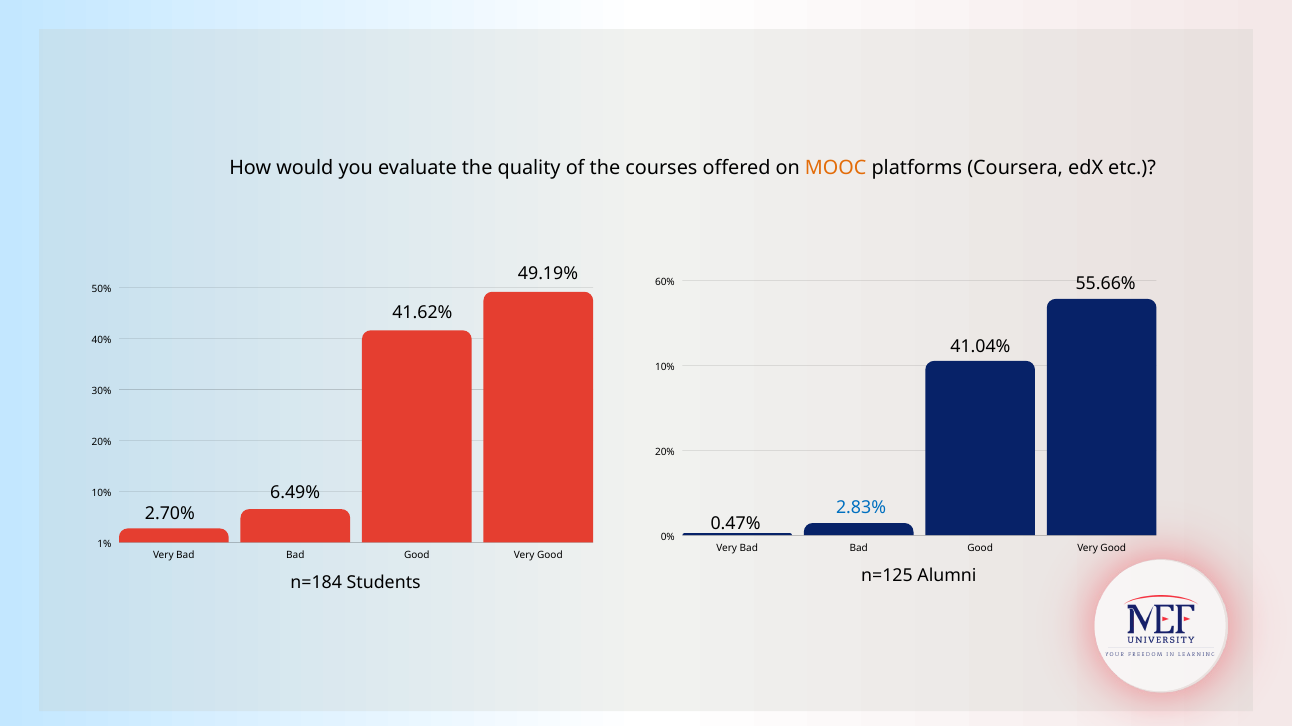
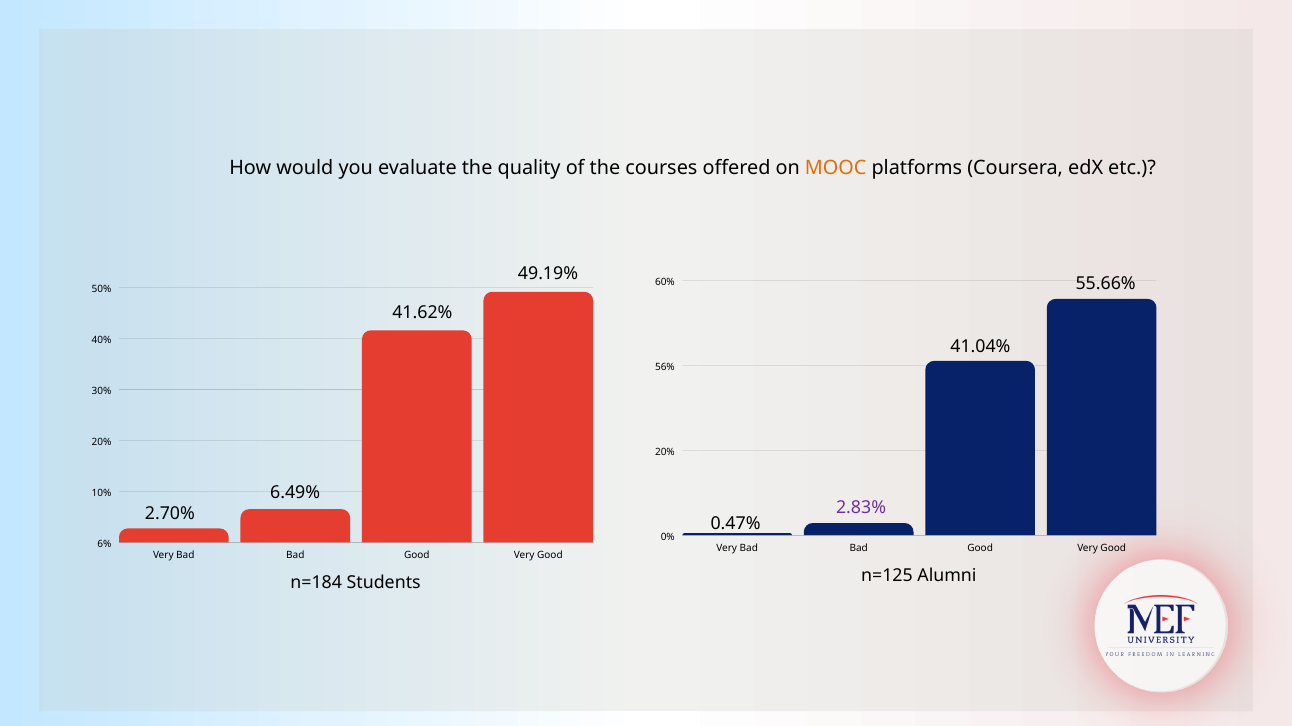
10%: 10% -> 56% (665, 368)
2.83% colour: blue -> purple (861, 508)
1%: 1% -> 6% (104, 545)
